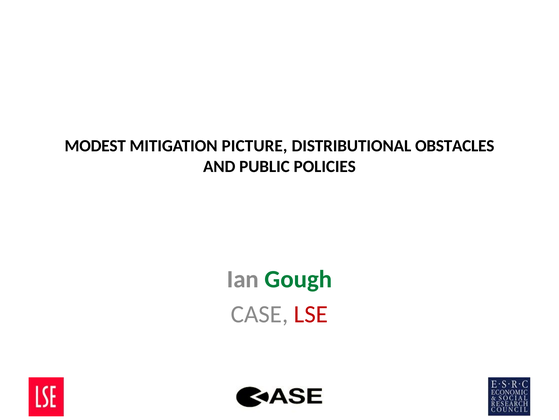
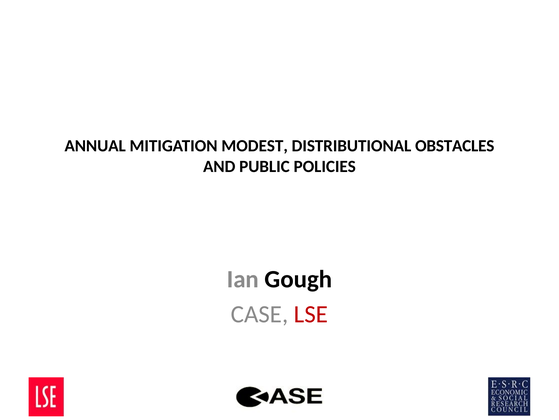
MODEST: MODEST -> ANNUAL (95, 146)
PICTURE: PICTURE -> MODEST (255, 146)
Gough colour: green -> black (298, 279)
